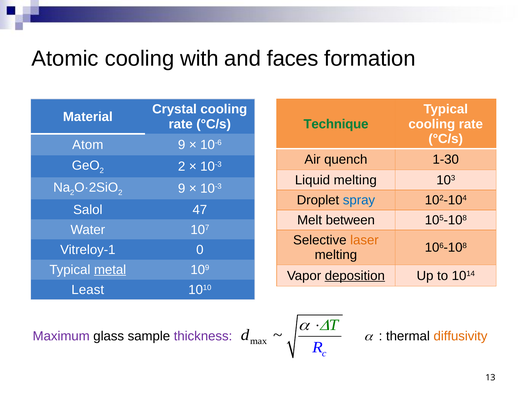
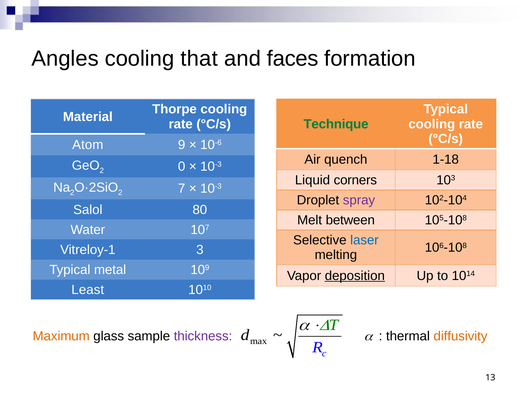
Atomic: Atomic -> Angles (65, 59)
with: with -> that (199, 59)
Crystal: Crystal -> Thorpe (175, 109)
1-30: 1-30 -> 1-18 (446, 160)
2: 2 -> 0 (182, 167)
Liquid melting: melting -> corners (355, 180)
9: 9 -> 7 (182, 189)
spray colour: blue -> purple (359, 200)
47: 47 -> 80 (200, 210)
laser colour: orange -> blue (364, 240)
0: 0 -> 3 (200, 250)
metal underline: present -> none (110, 270)
Maximum colour: purple -> orange (61, 336)
